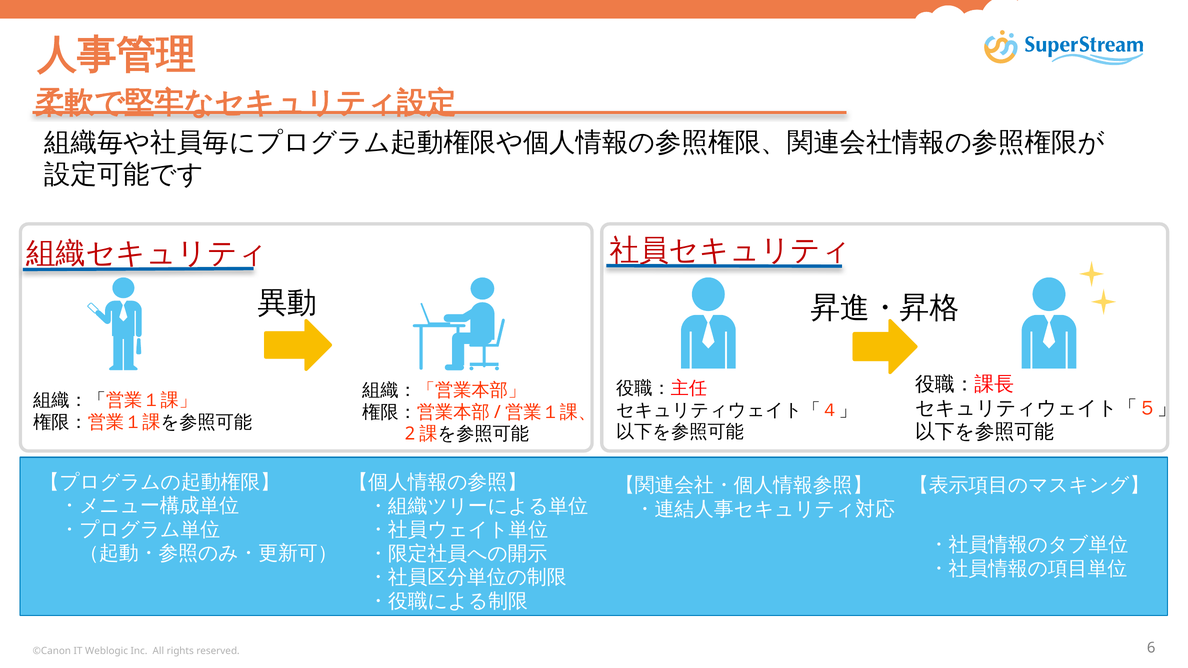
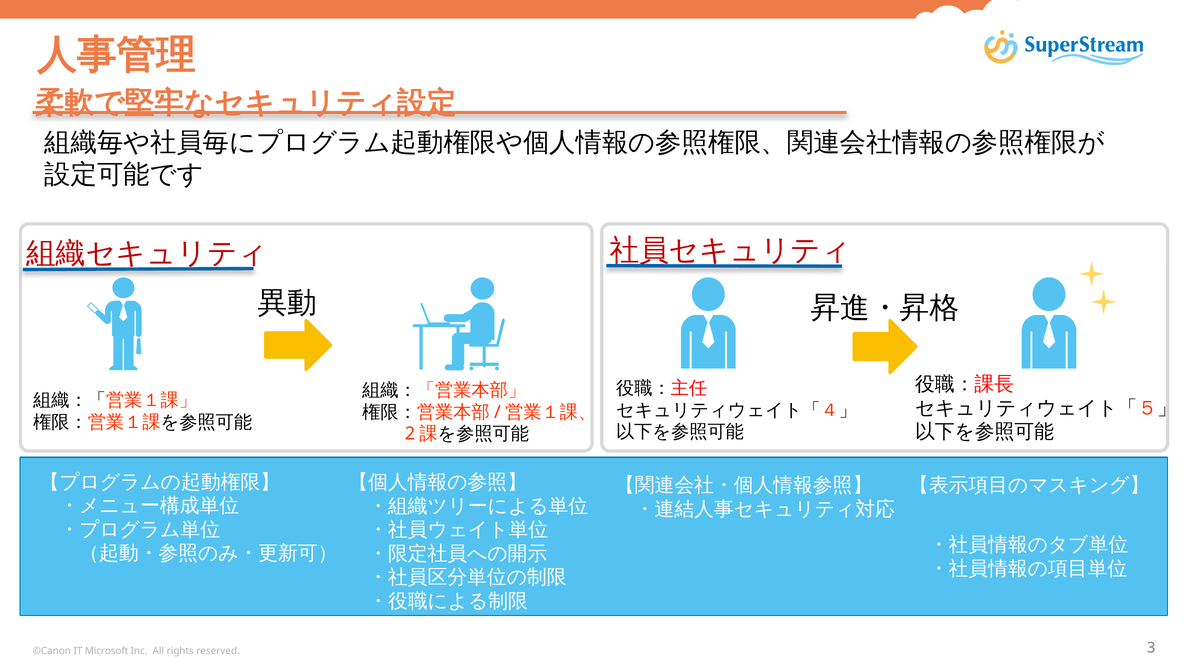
Weblogic: Weblogic -> Microsoft (107, 651)
6: 6 -> 3 (1151, 648)
